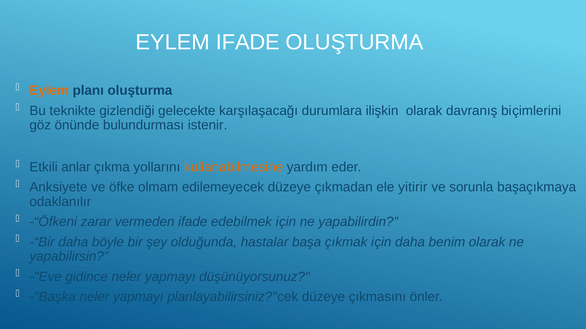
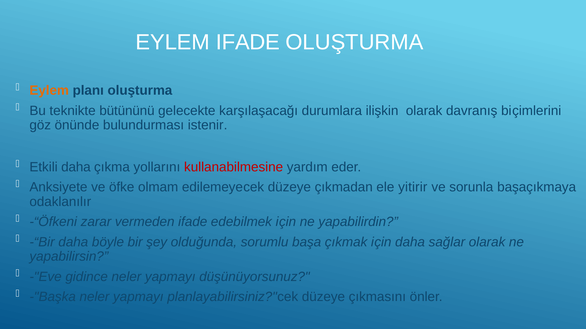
gizlendiği: gizlendiği -> bütününü (127, 111)
Etkili anlar: anlar -> daha (76, 167)
kullanabilmesine colour: orange -> red (234, 167)
hastalar: hastalar -> sorumlu (265, 242)
benim: benim -> sağlar (447, 242)
